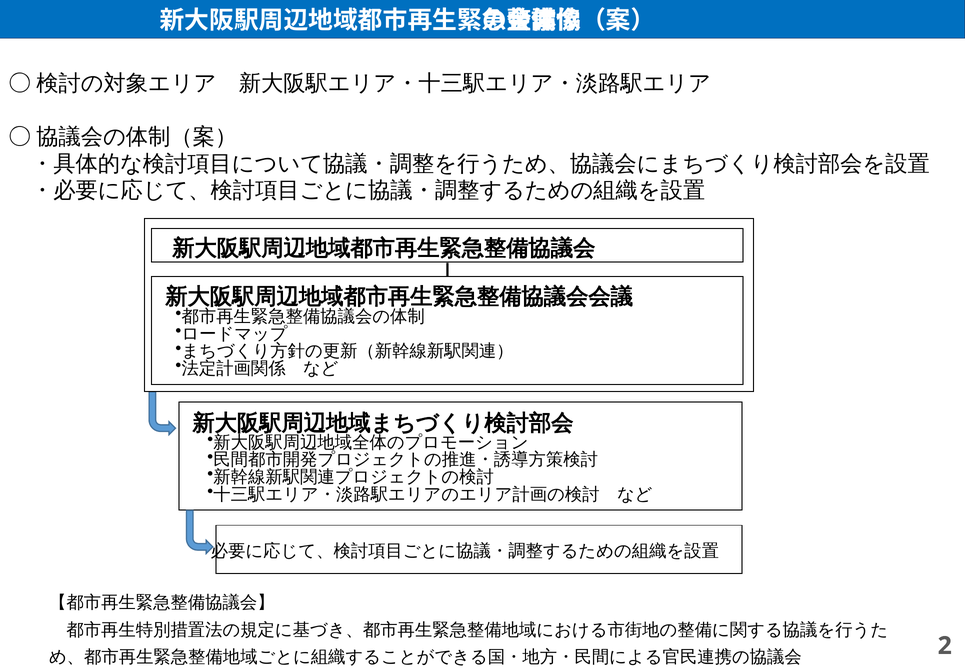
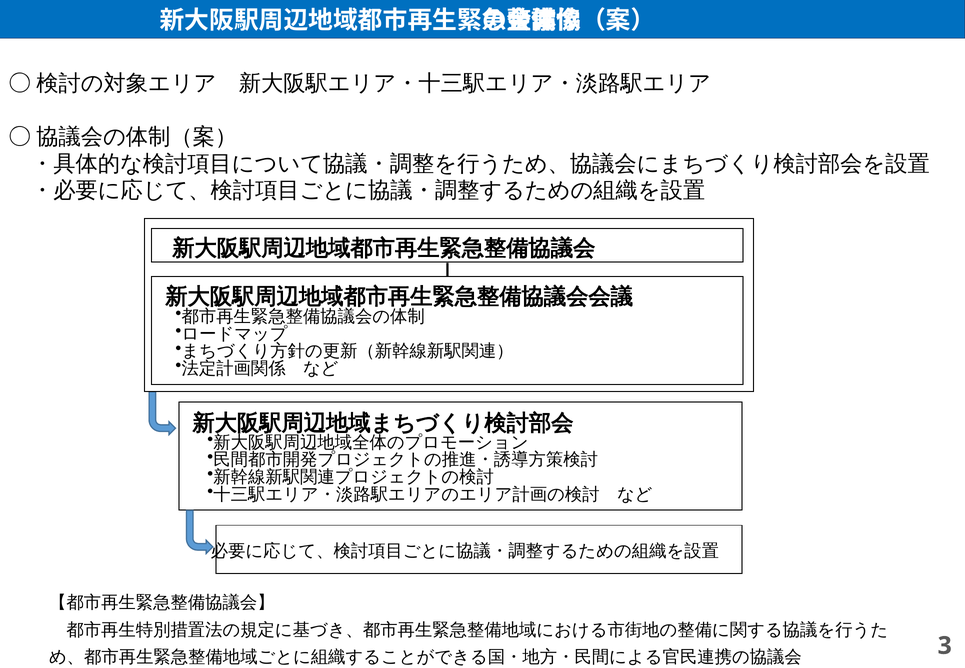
2: 2 -> 3 (945, 646)
